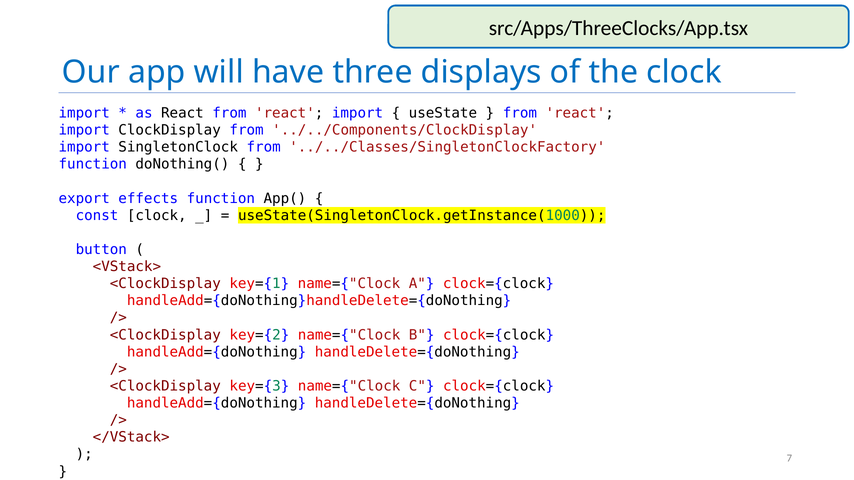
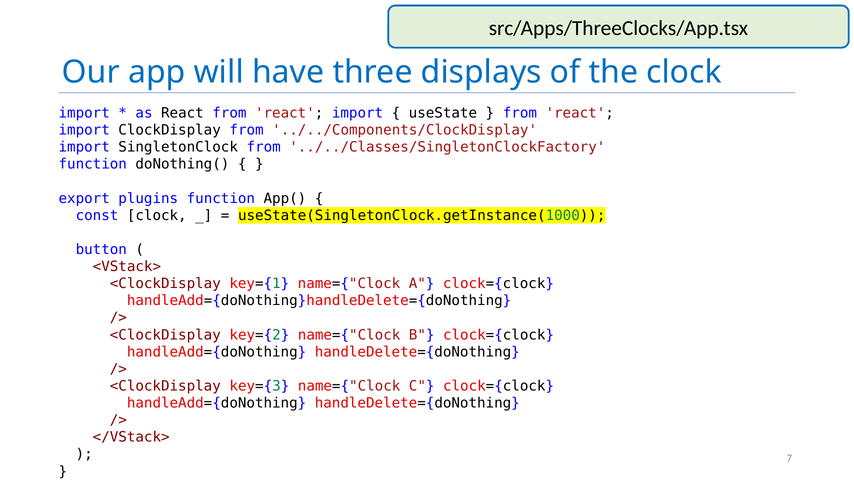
effects: effects -> plugins (148, 199)
